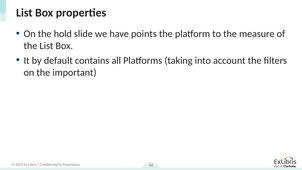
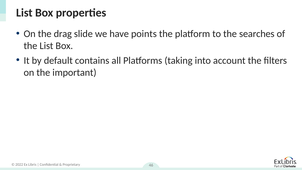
hold: hold -> drag (63, 34)
measure: measure -> searches (257, 34)
